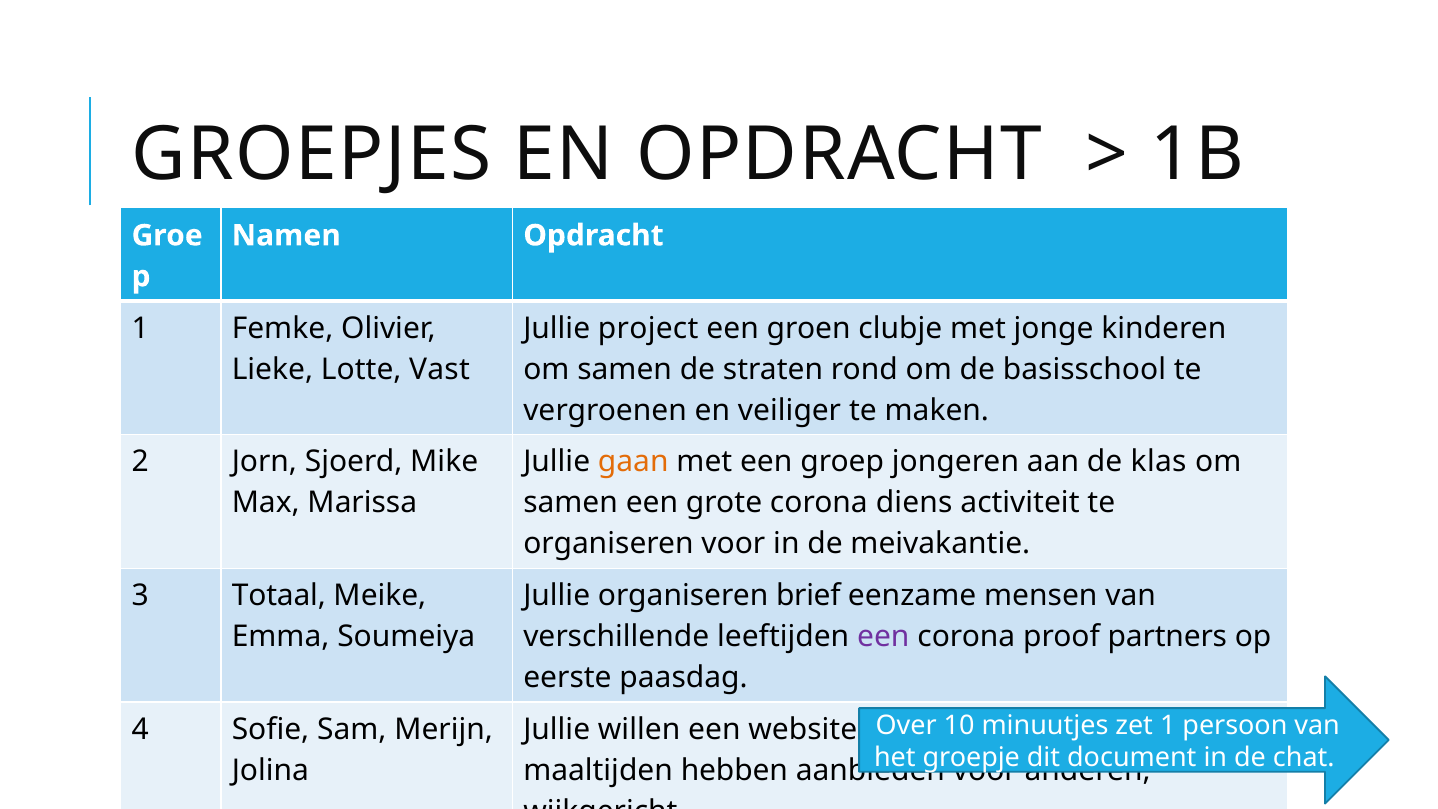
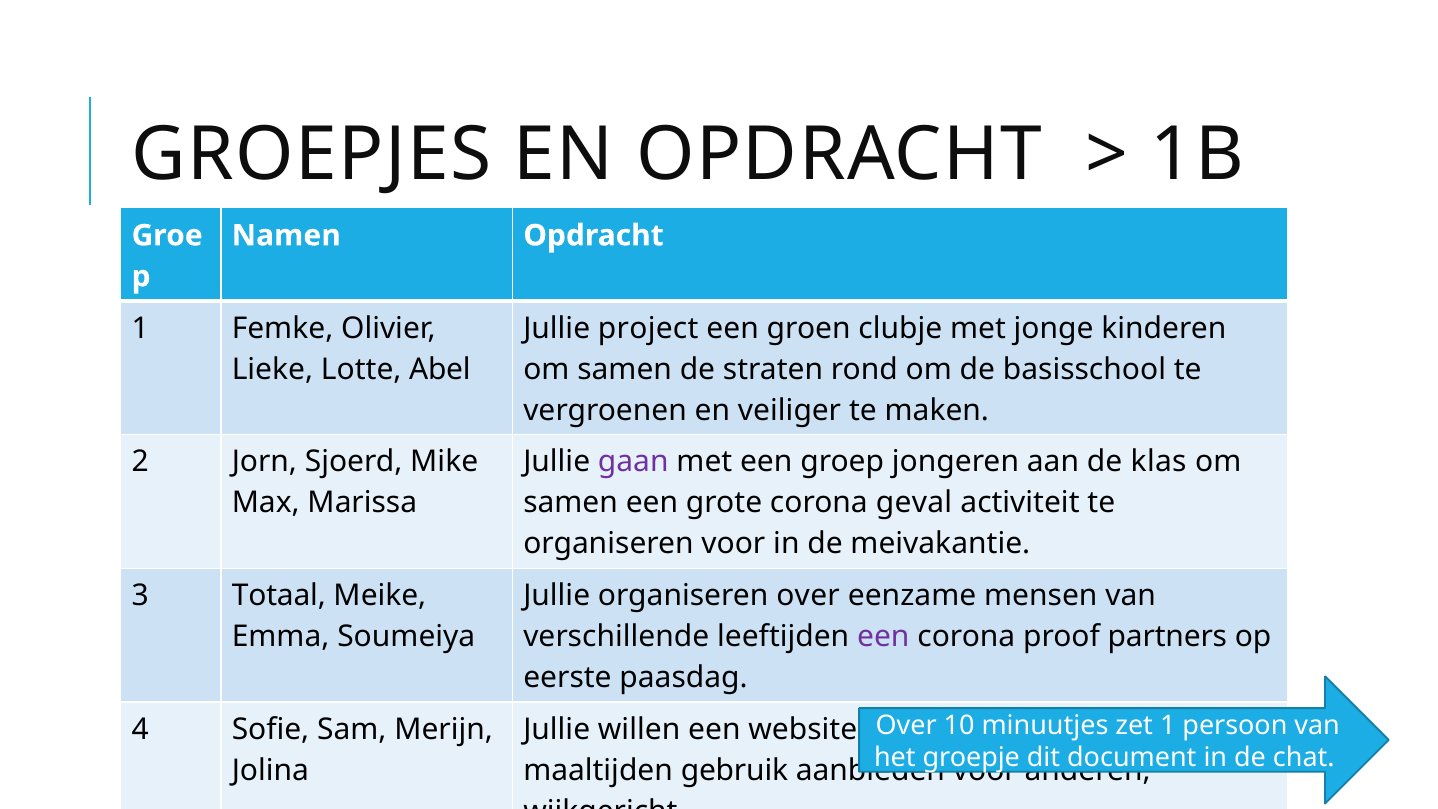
Vast: Vast -> Abel (440, 369)
gaan colour: orange -> purple (633, 462)
diens: diens -> geval (914, 503)
organiseren brief: brief -> over (808, 596)
hebben: hebben -> gebruik (734, 770)
